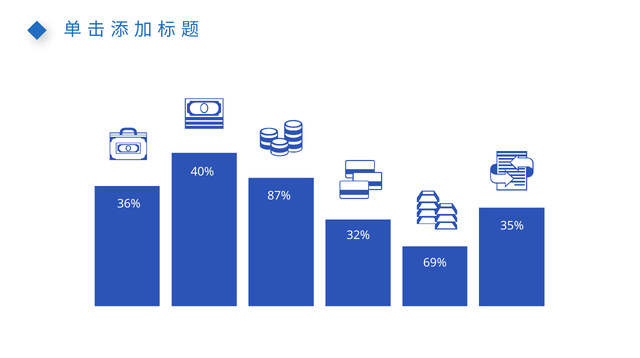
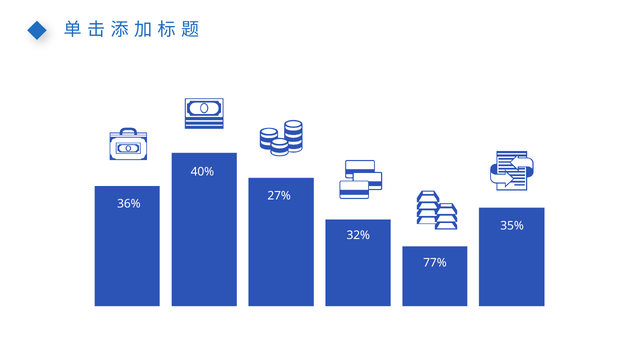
87%: 87% -> 27% (279, 196)
69%: 69% -> 77% (435, 263)
